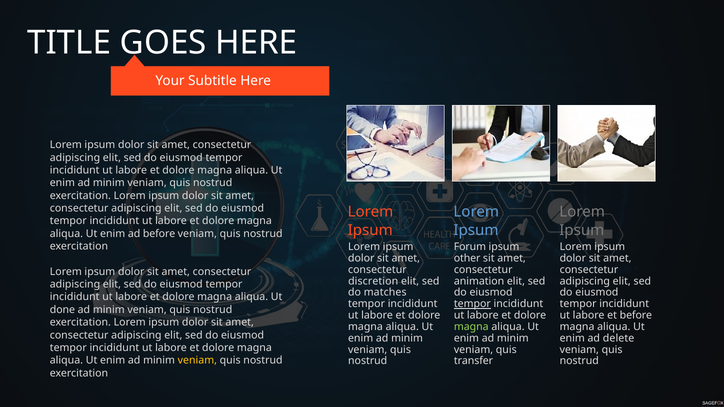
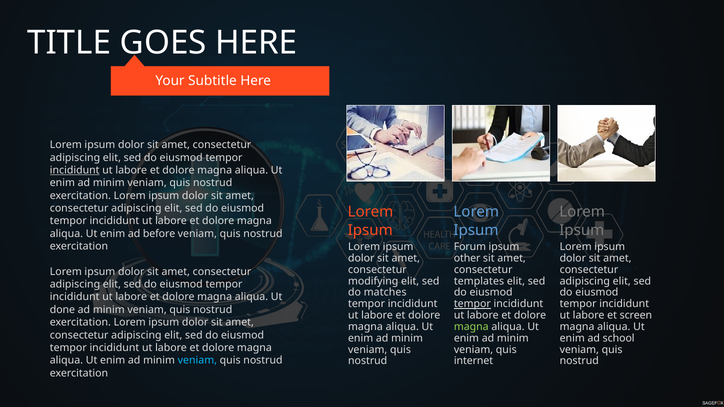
incididunt underline: none -> present (75, 170)
discretion: discretion -> modifying (373, 281)
animation: animation -> templates (479, 281)
et before: before -> screen (636, 316)
delete: delete -> school (619, 338)
veniam colour: yellow -> light blue (197, 361)
transfer: transfer -> internet (473, 361)
